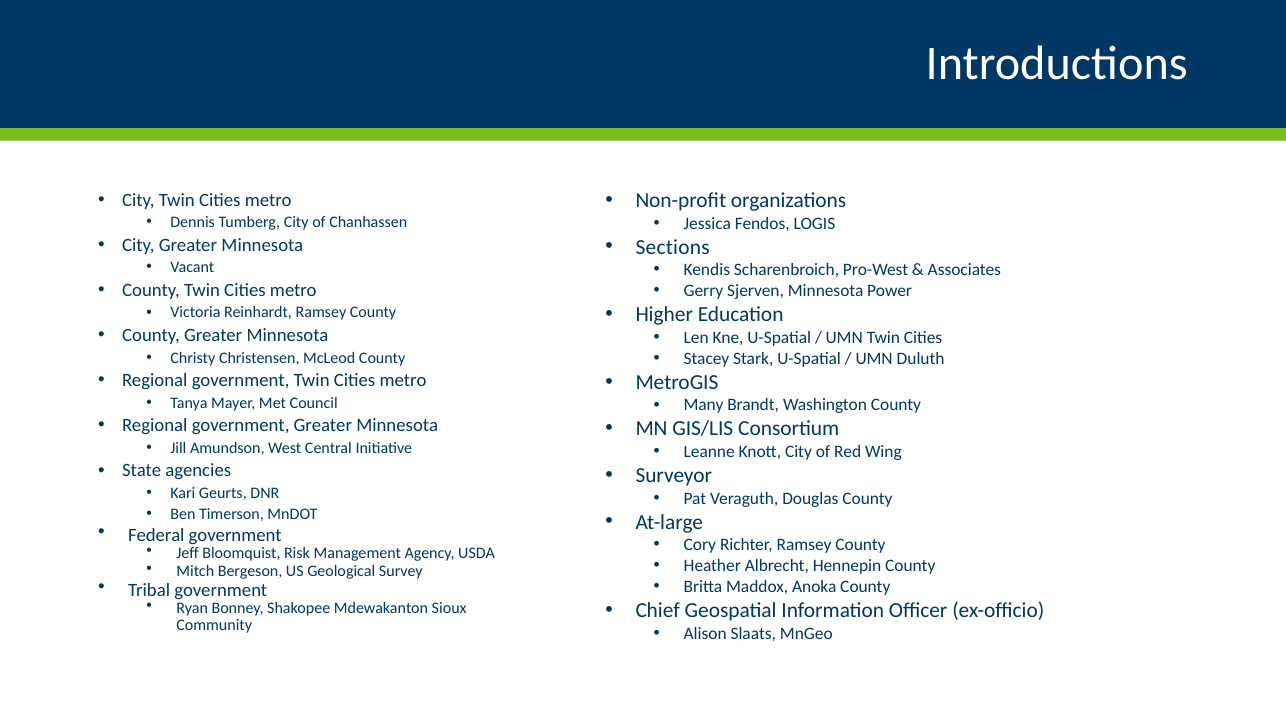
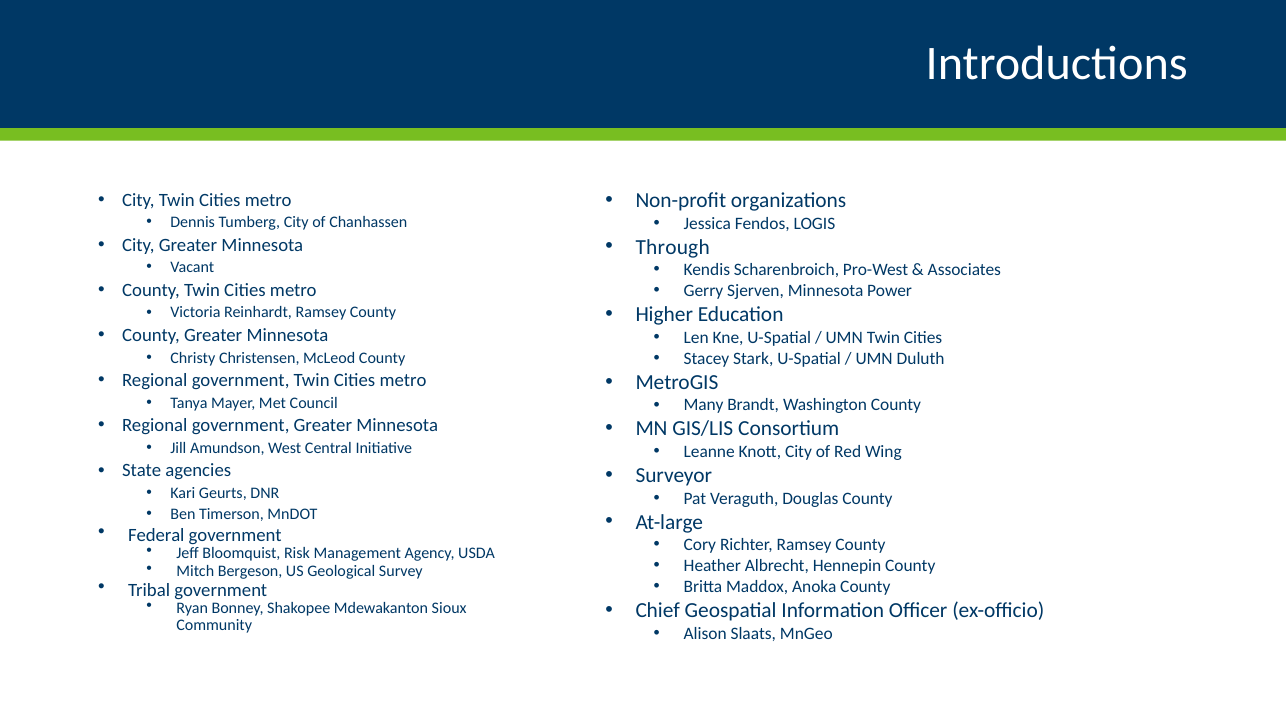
Sections: Sections -> Through (673, 247)
